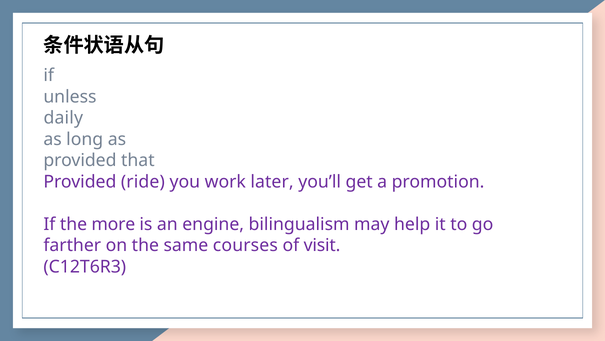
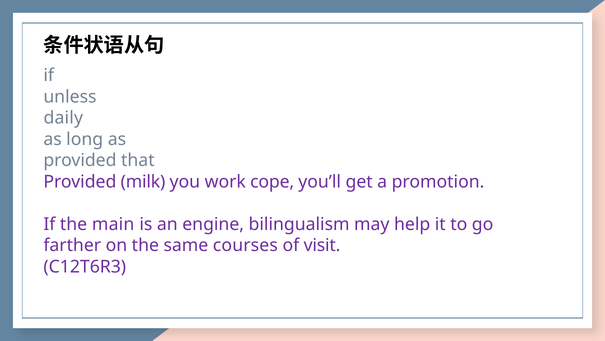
ride: ride -> milk (143, 181)
later: later -> cope (272, 181)
more: more -> main (113, 224)
